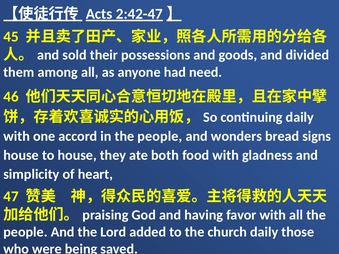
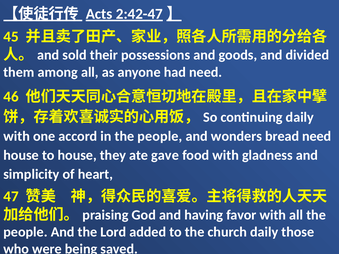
bread signs: signs -> need (317, 136)
both: both -> gave (165, 155)
